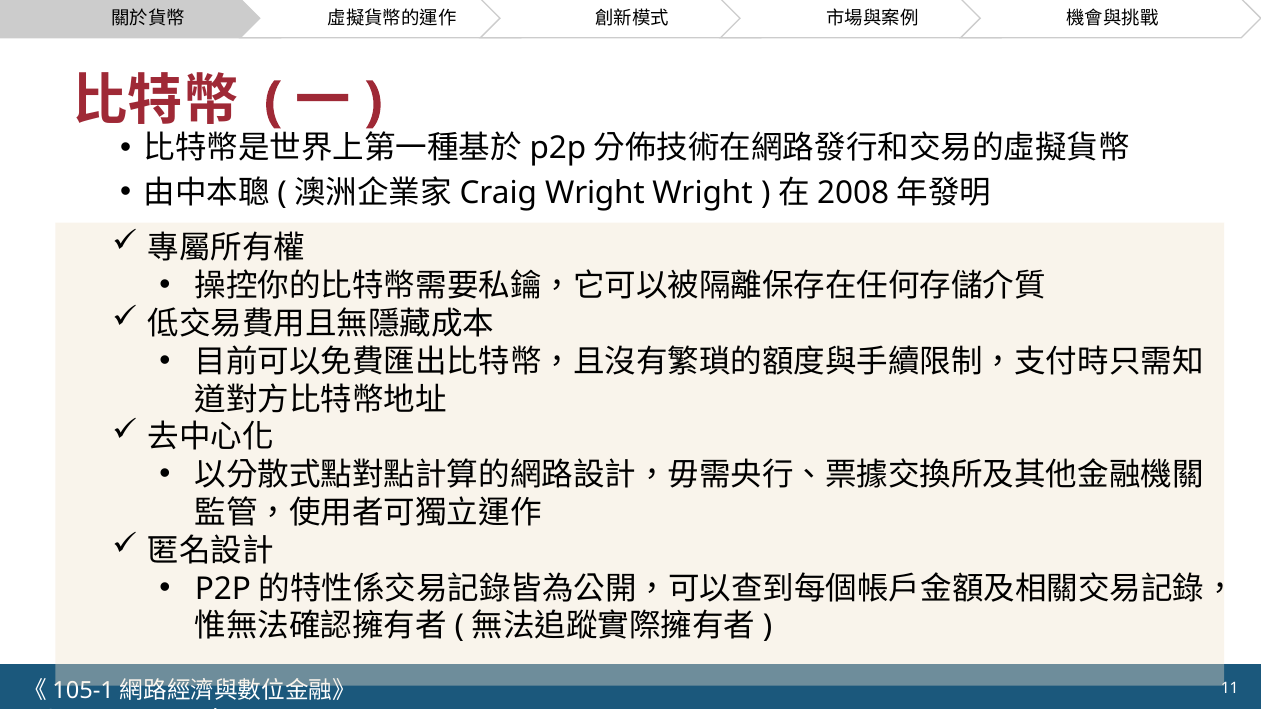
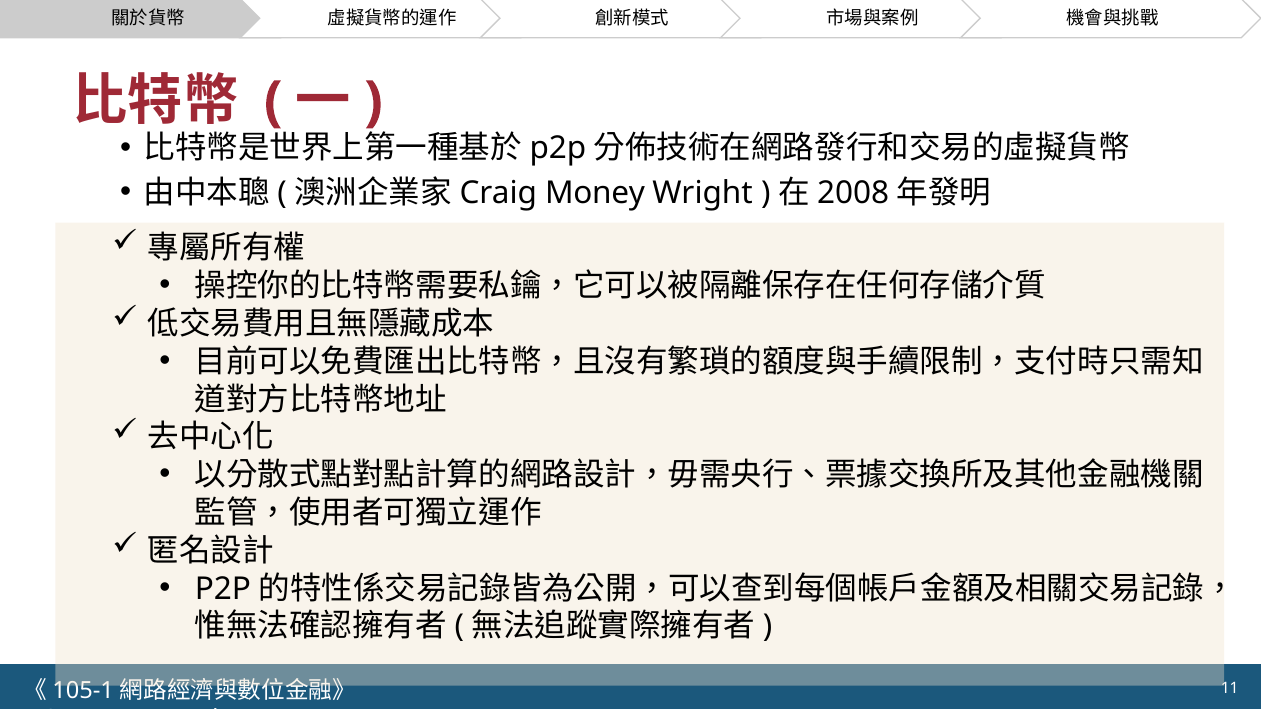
Wright: Wright -> Money (595, 193)
